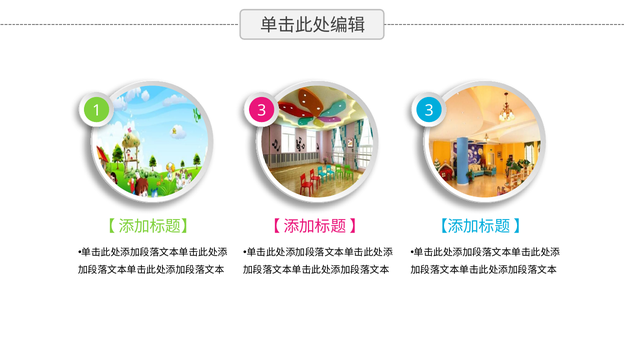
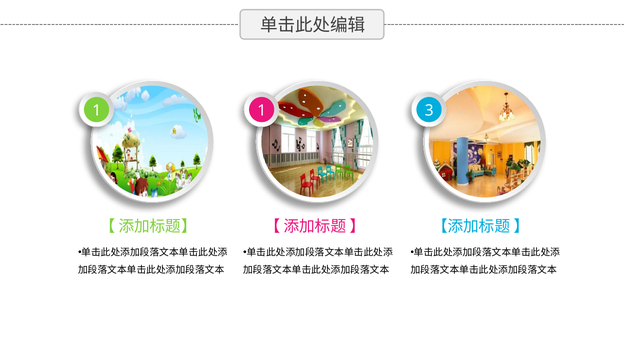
1 3: 3 -> 1 (262, 111)
